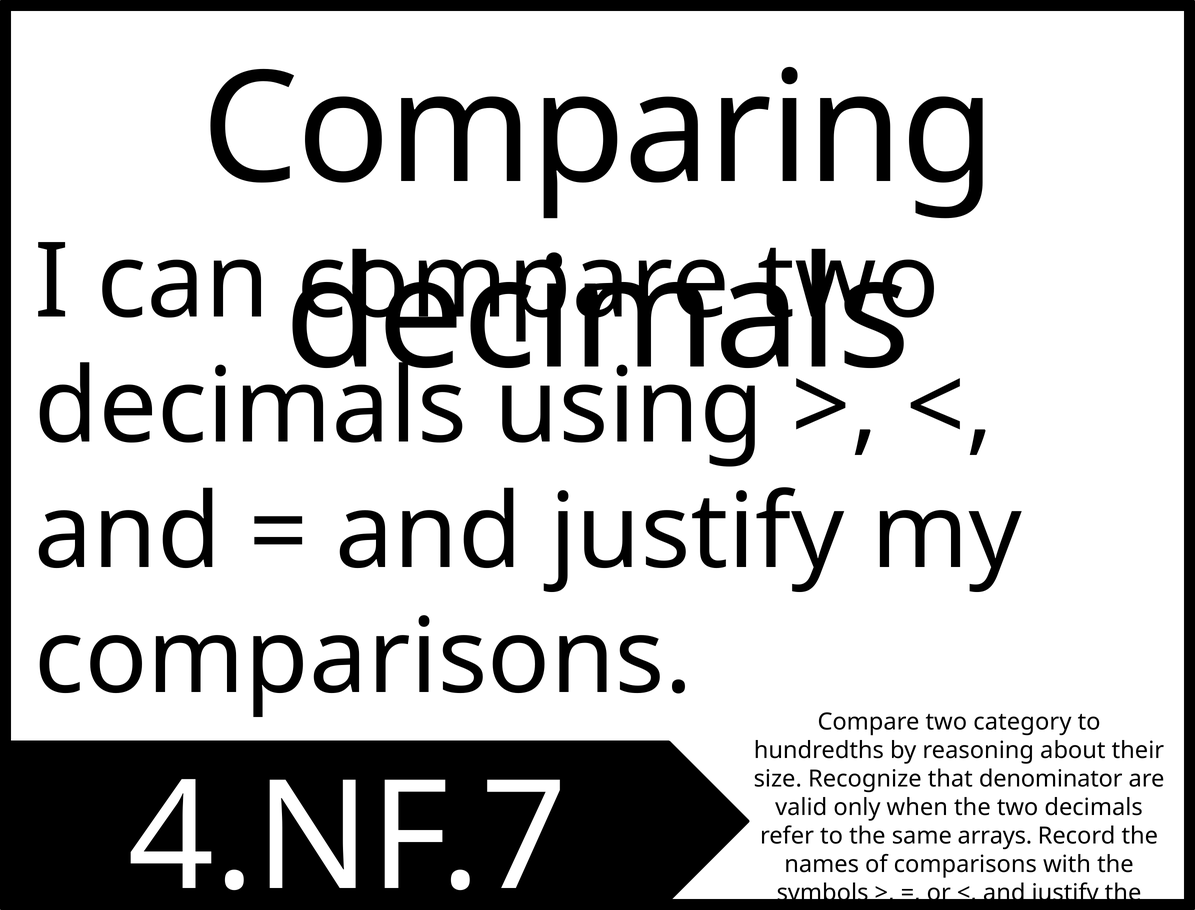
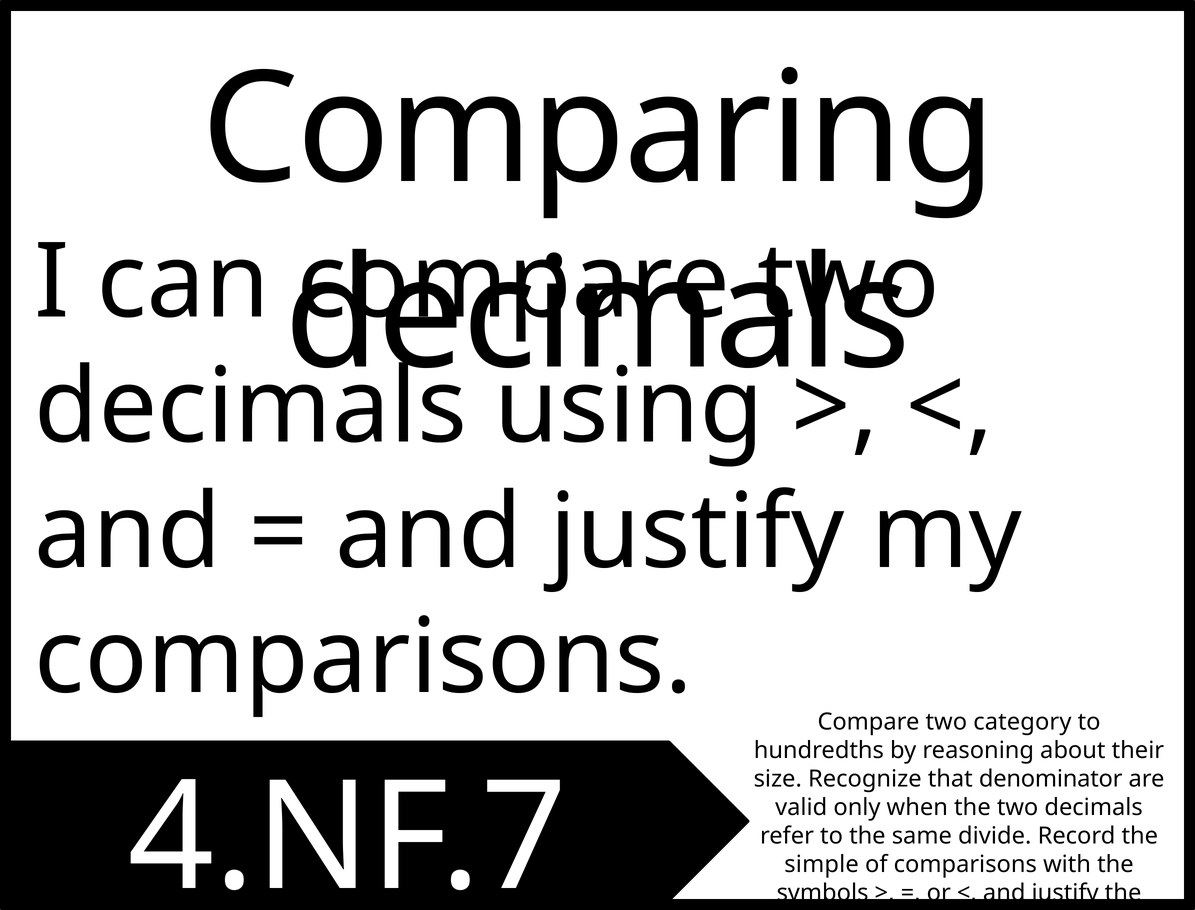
arrays: arrays -> divide (995, 836)
names: names -> simple (822, 865)
